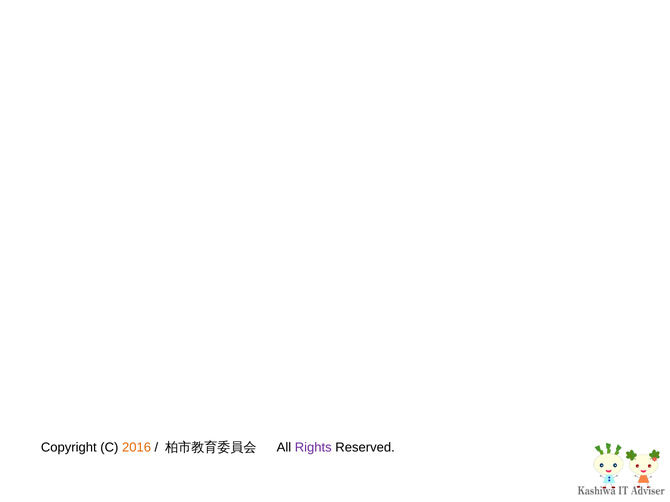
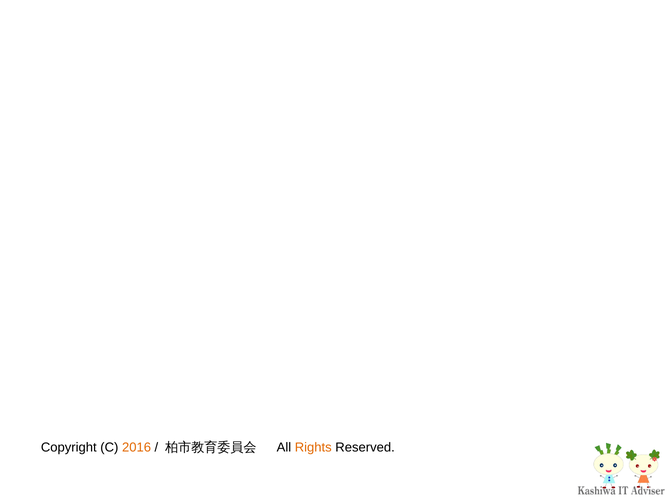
Rights colour: purple -> orange (313, 448)
